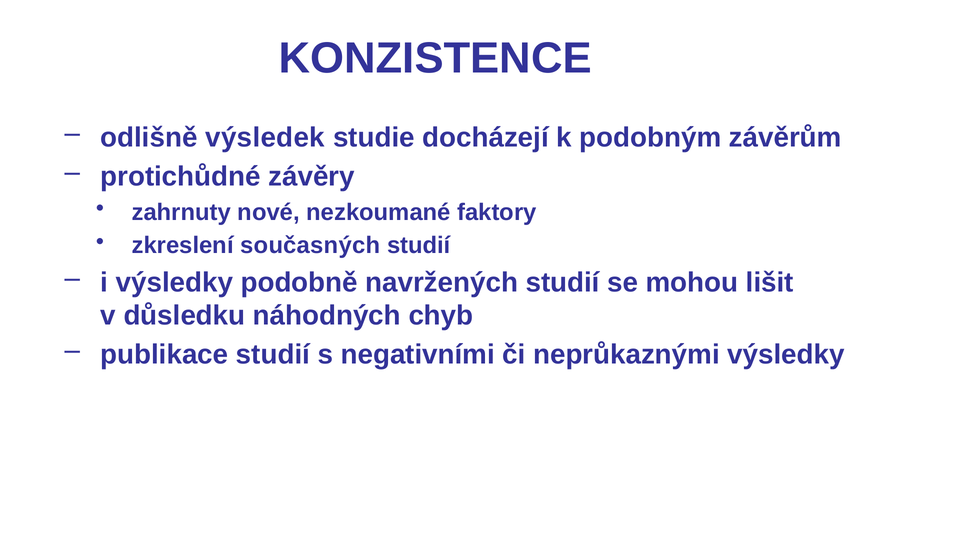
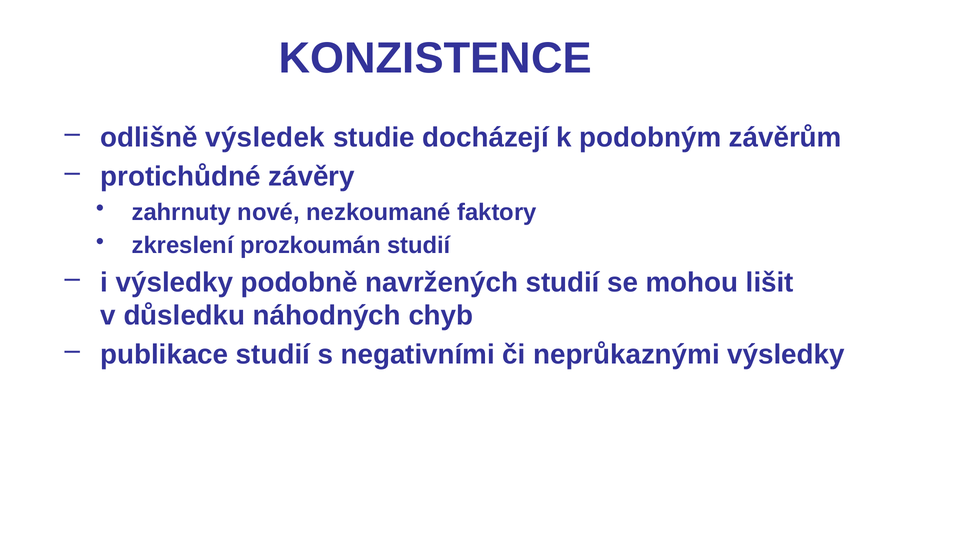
současných: současných -> prozkoumán (310, 246)
